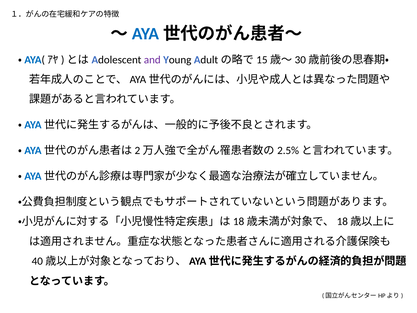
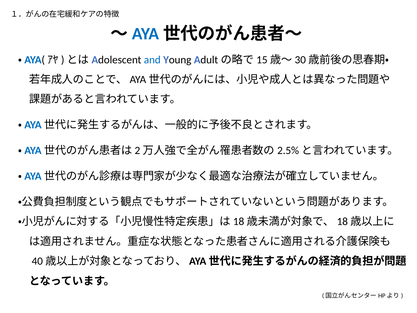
and colour: purple -> blue (152, 60)
